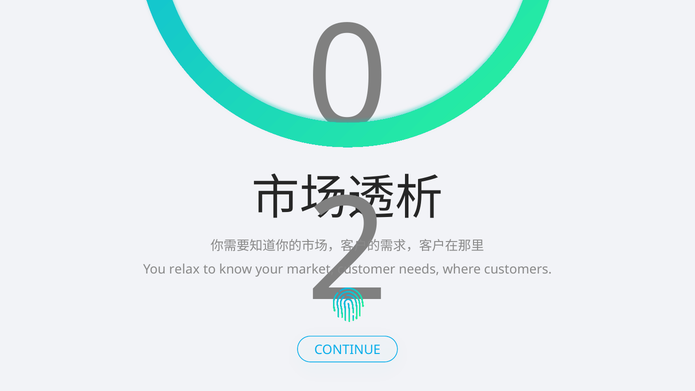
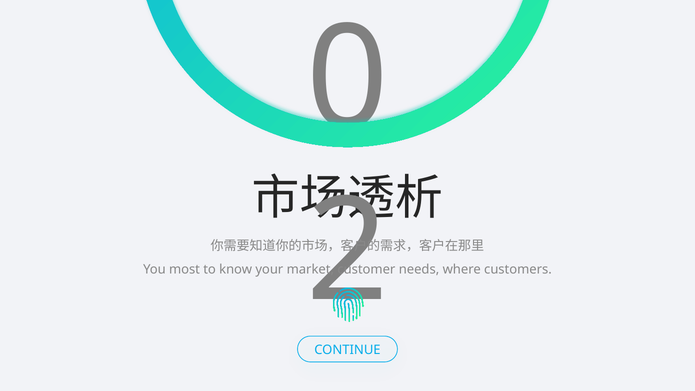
relax: relax -> most (185, 270)
